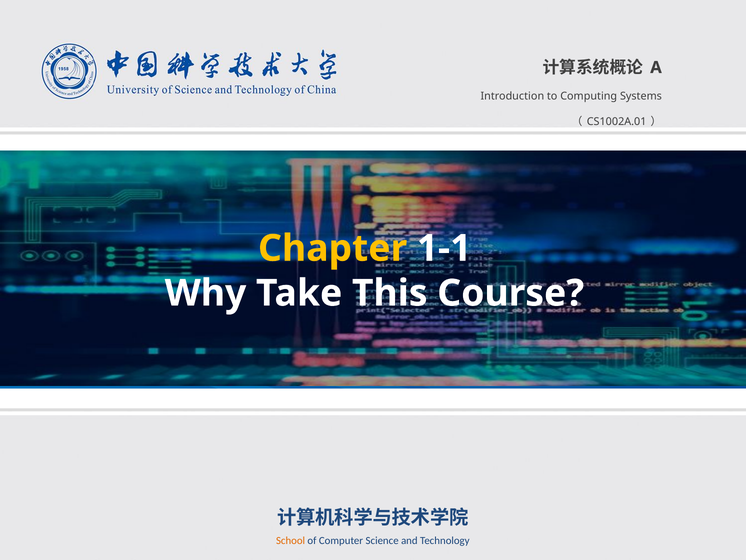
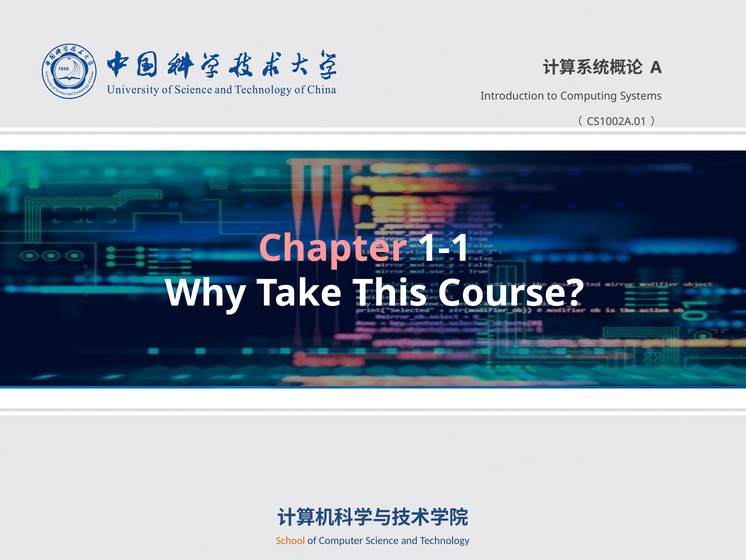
Chapter colour: yellow -> pink (333, 248)
